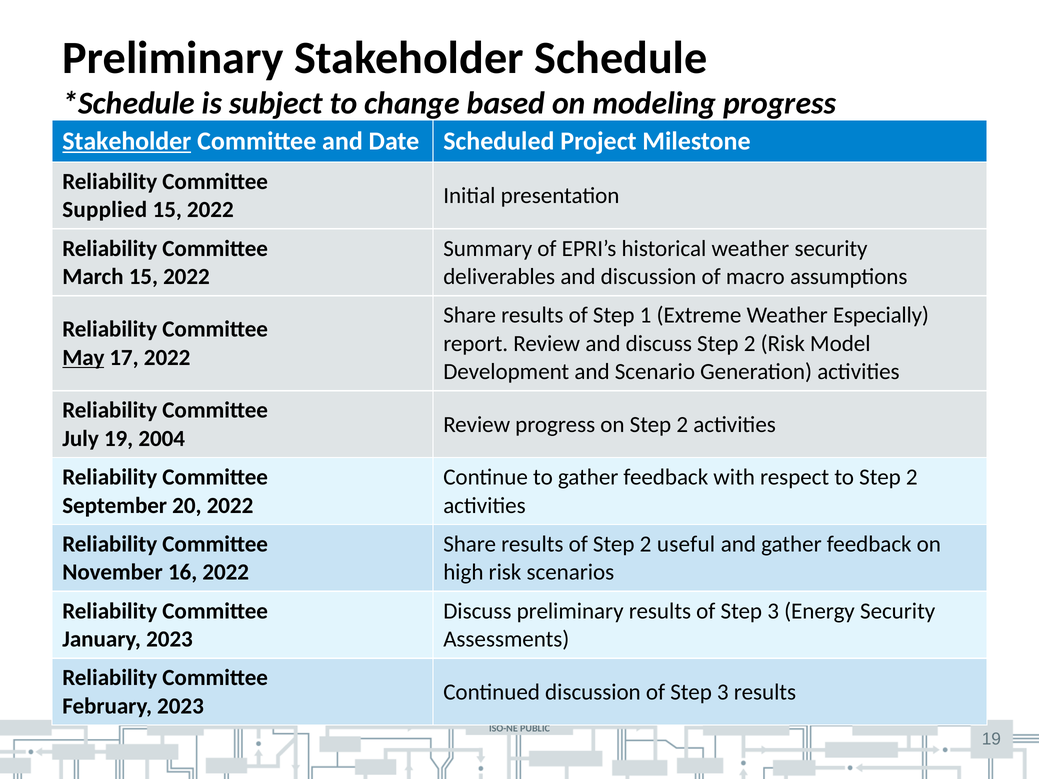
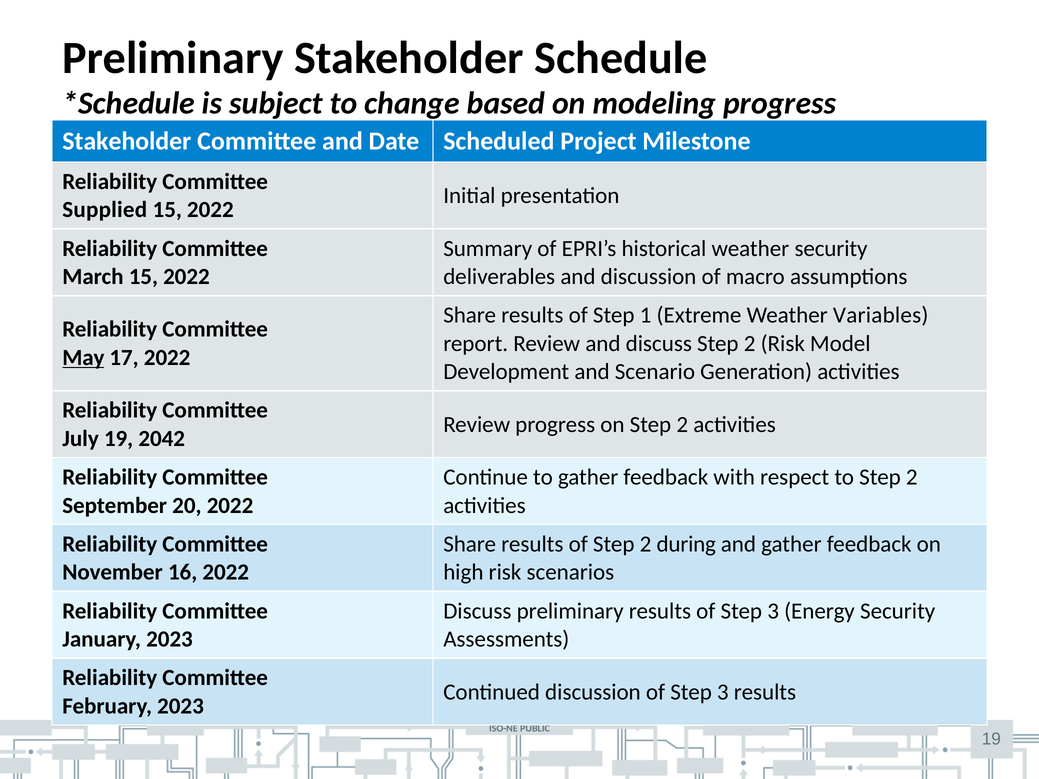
Stakeholder underline: present -> none (127, 141)
Especially: Especially -> Variables (881, 315)
2004: 2004 -> 2042 (162, 439)
useful: useful -> during (686, 544)
